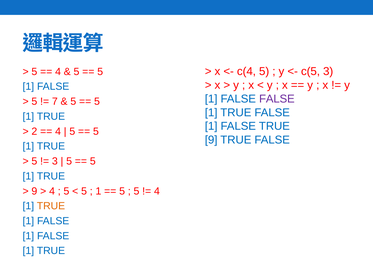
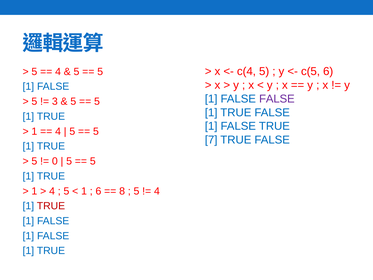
c(5 3: 3 -> 6 (328, 71)
7: 7 -> 3 (55, 101)
2: 2 -> 1 (34, 131)
9: 9 -> 7 (211, 140)
3: 3 -> 0 (55, 161)
9: 9 -> 1 (34, 191)
5: 5 -> 1 (84, 191)
1: 1 -> 6 (98, 191)
5: 5 -> 8 (122, 191)
TRUE colour: orange -> red (51, 206)
